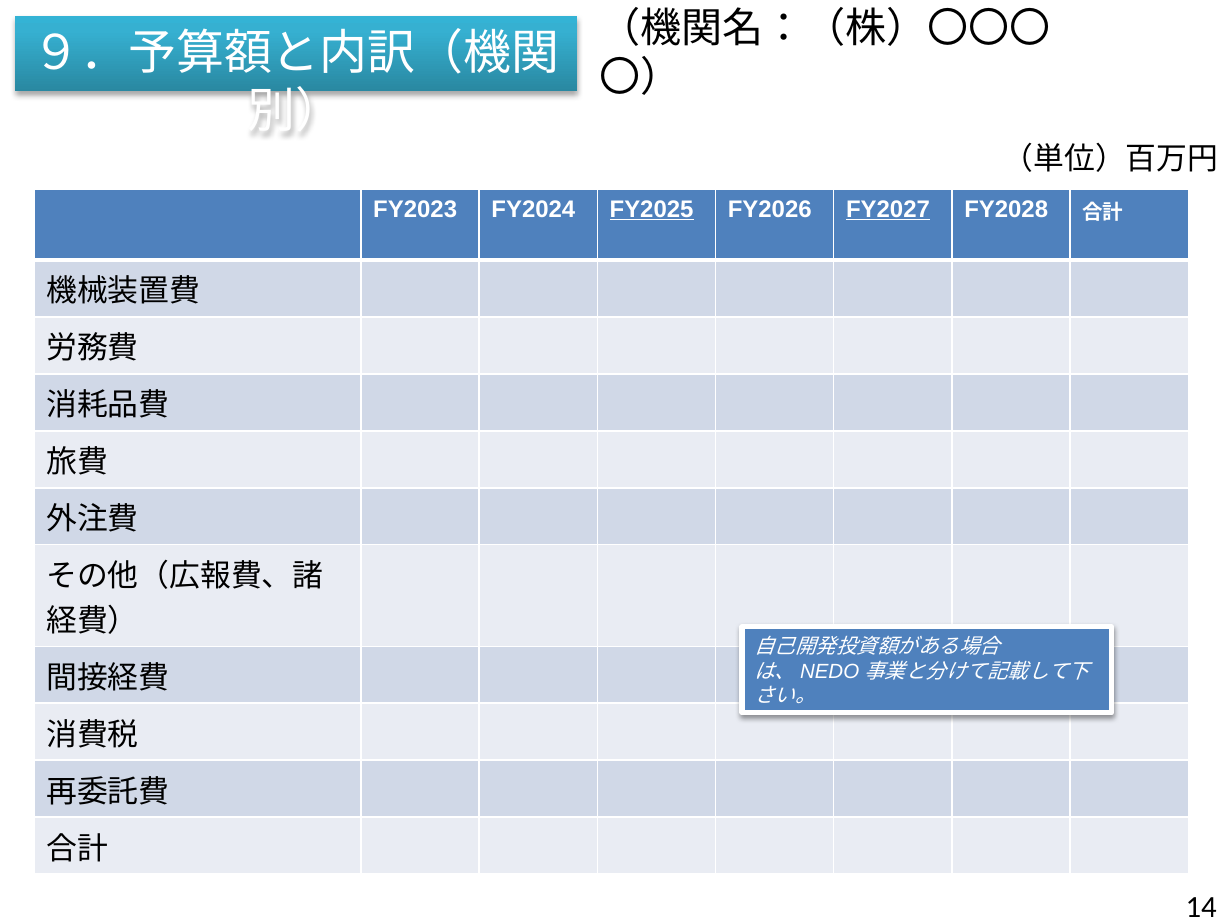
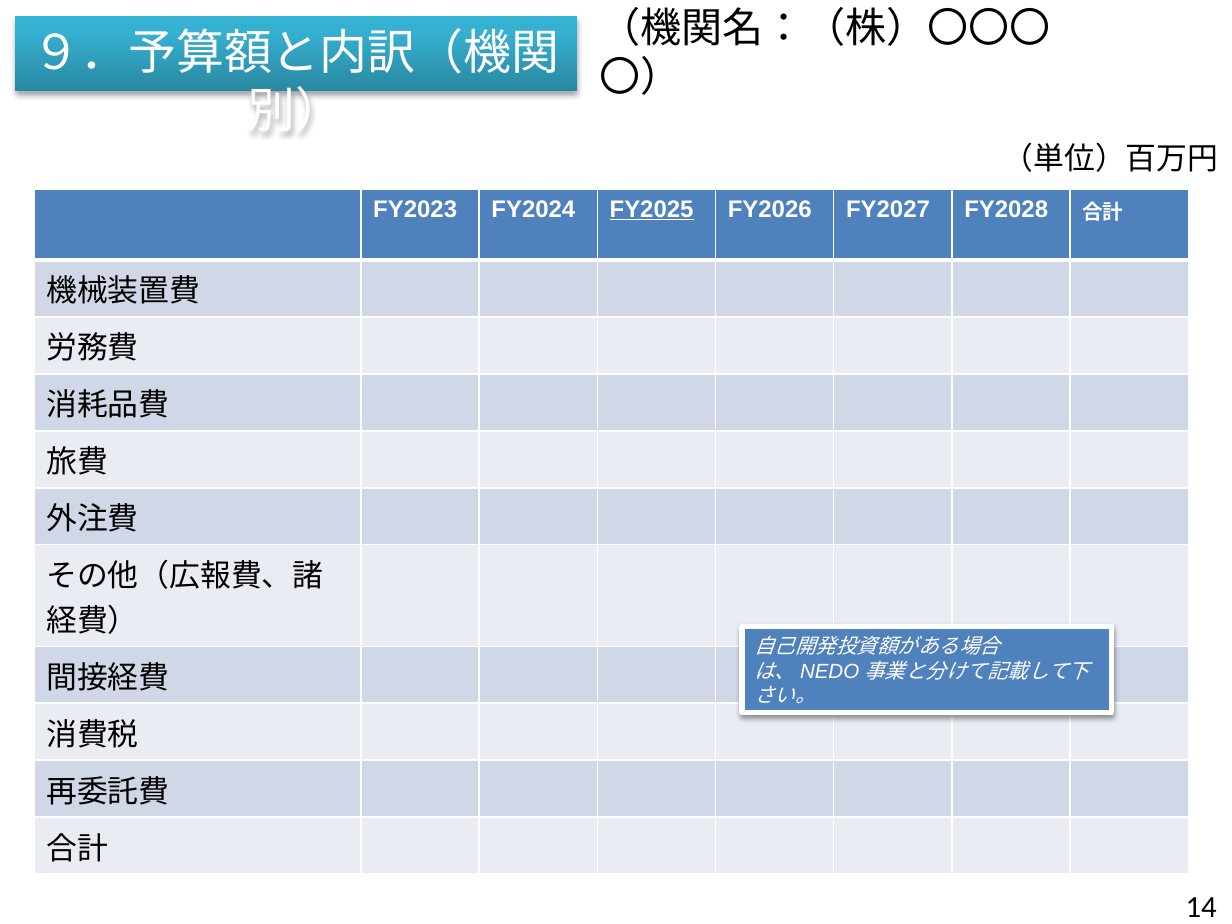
FY2027 underline: present -> none (888, 209)
